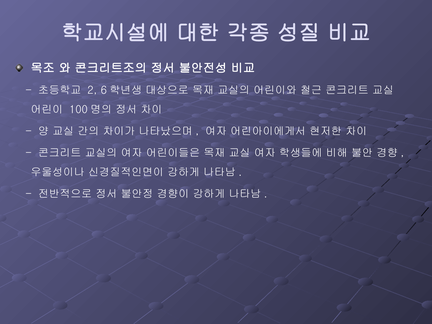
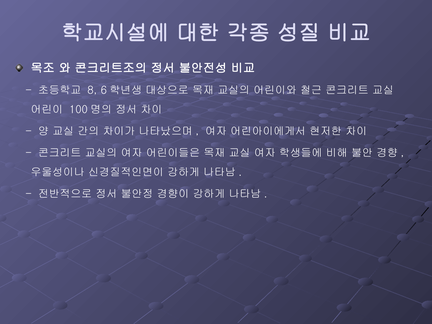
2: 2 -> 8 (92, 90)
